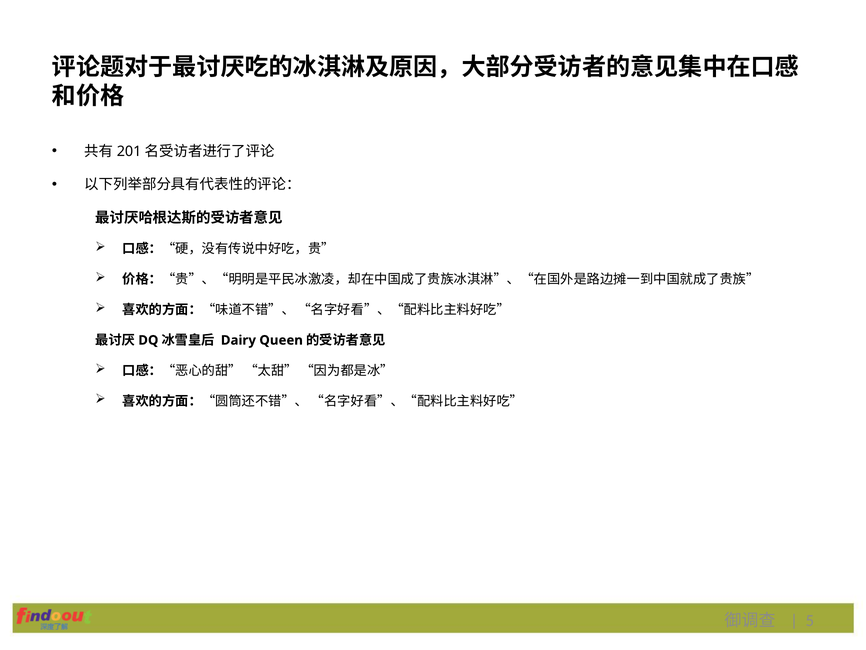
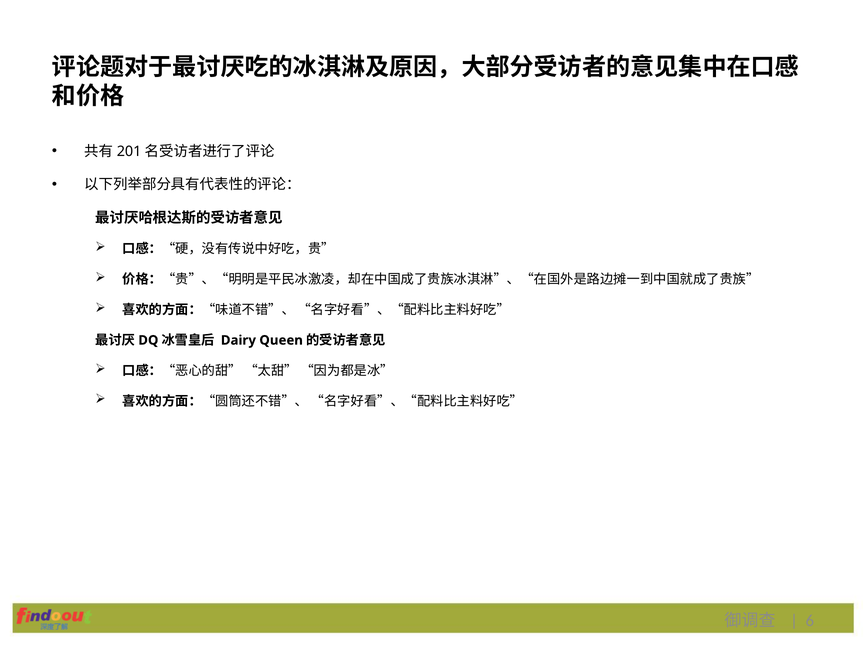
5: 5 -> 6 (810, 620)
